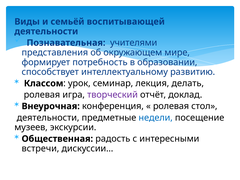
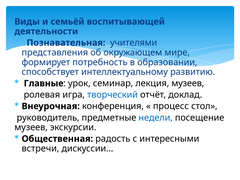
Классом: Классом -> Главные (44, 83)
лекция делать: делать -> музеев (188, 83)
творческий colour: purple -> blue (112, 95)
ролевая: ролевая -> процесс (171, 106)
деятельности: деятельности -> руководитель (48, 118)
